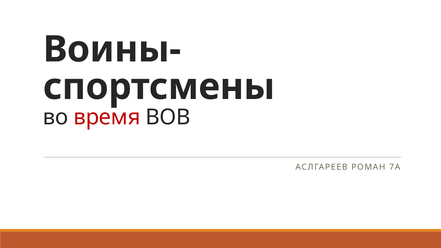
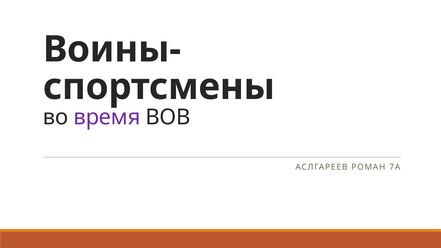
время colour: red -> purple (107, 117)
